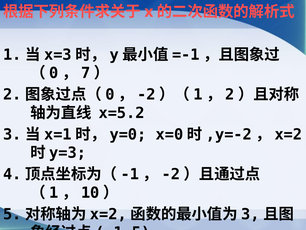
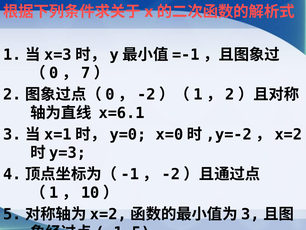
x=5.2: x=5.2 -> x=6.1 (122, 113)
